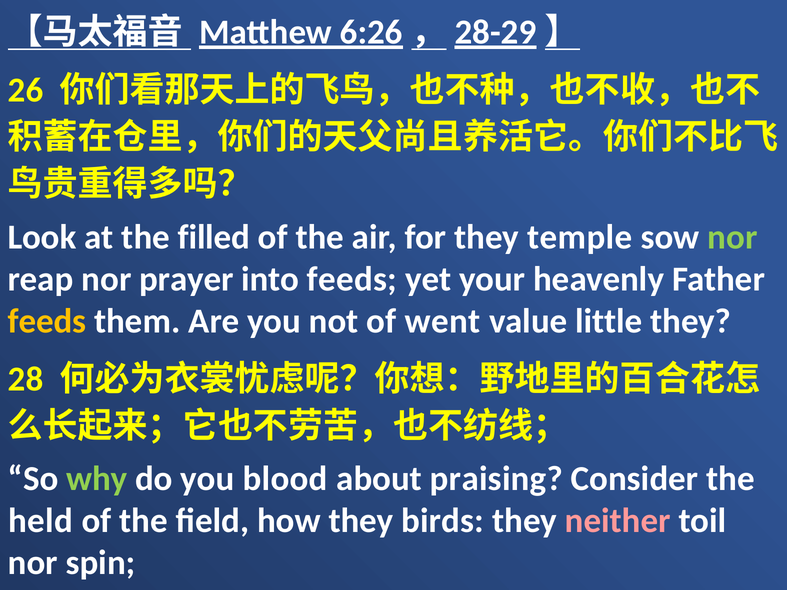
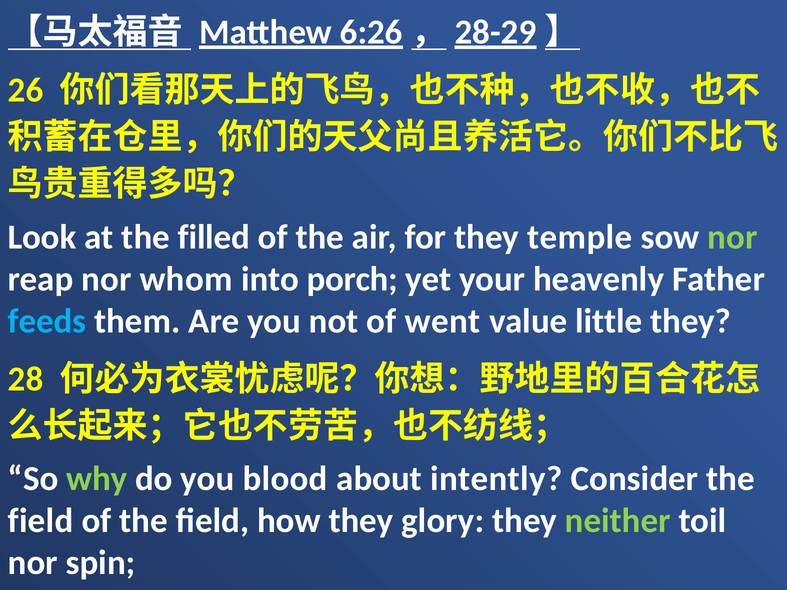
prayer: prayer -> whom (186, 279)
into feeds: feeds -> porch (352, 279)
feeds colour: yellow -> light blue (47, 321)
praising: praising -> intently (496, 479)
held: held -> field (41, 521)
birds: birds -> glory (443, 521)
neither colour: pink -> light green (618, 521)
